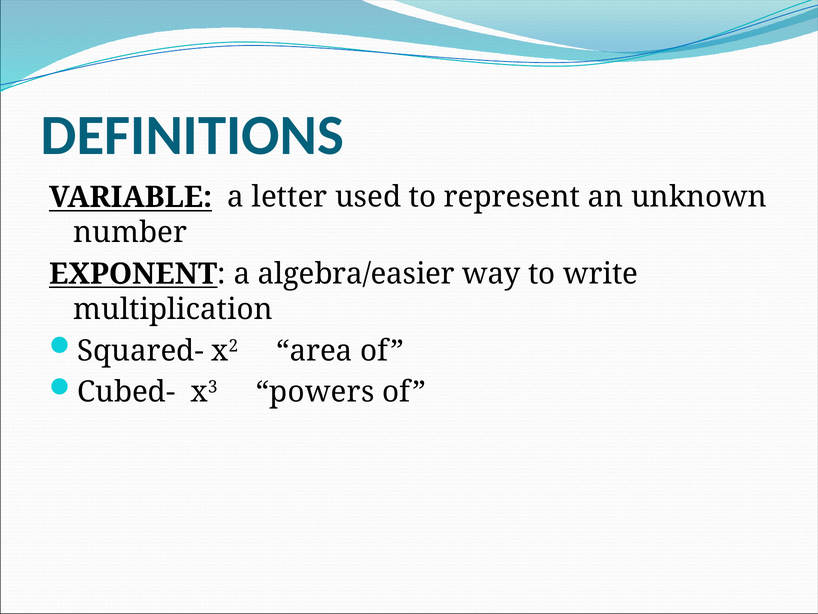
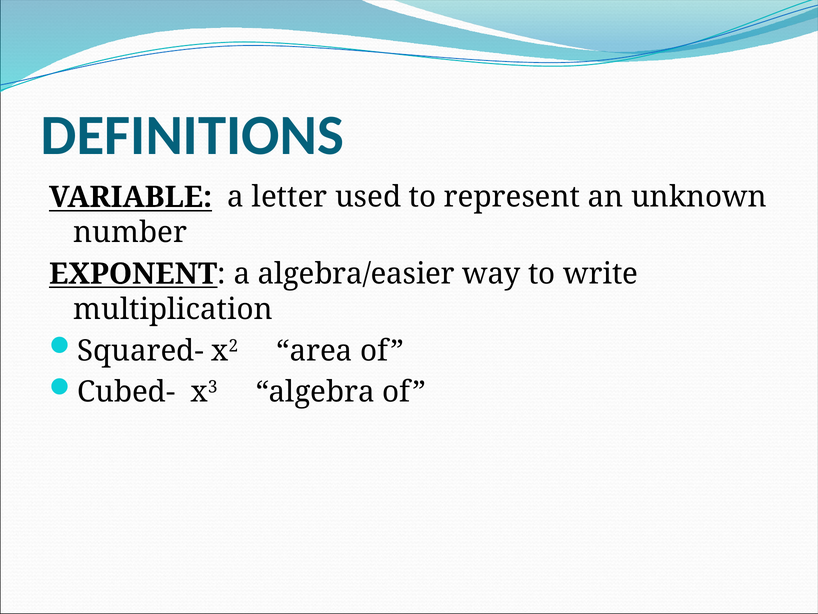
powers: powers -> algebra (315, 392)
